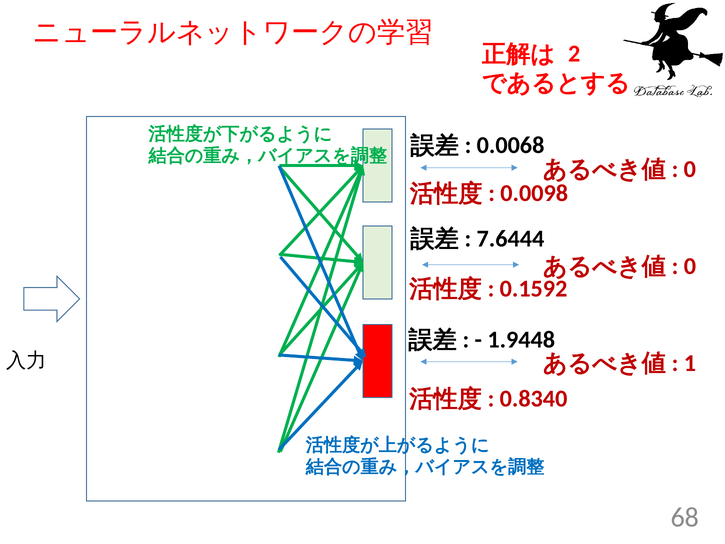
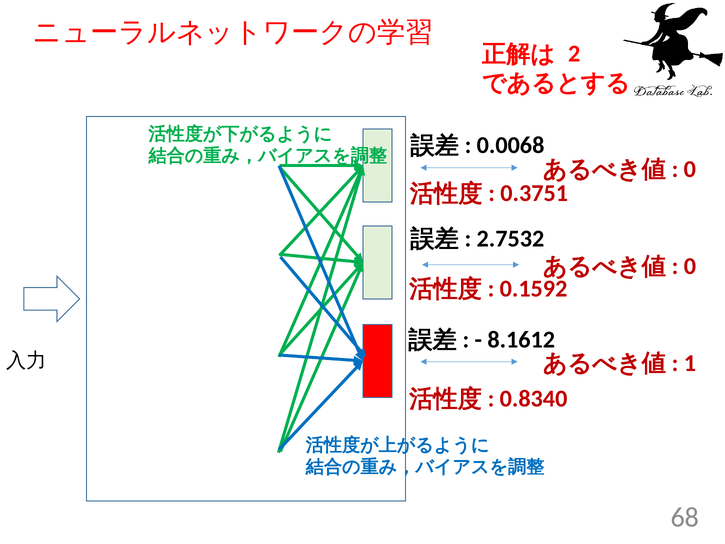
0.0098: 0.0098 -> 0.3751 (534, 193)
7.6444: 7.6444 -> 2.7532 (510, 239)
1.9448: 1.9448 -> 8.1612 (521, 340)
